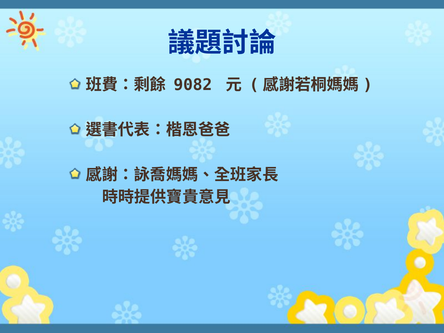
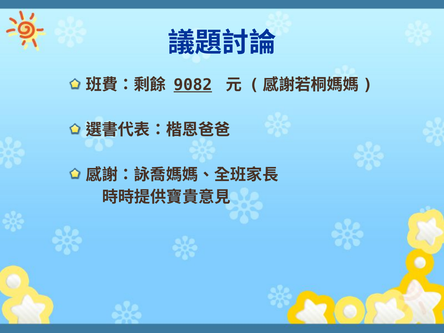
9082 underline: none -> present (193, 85)
